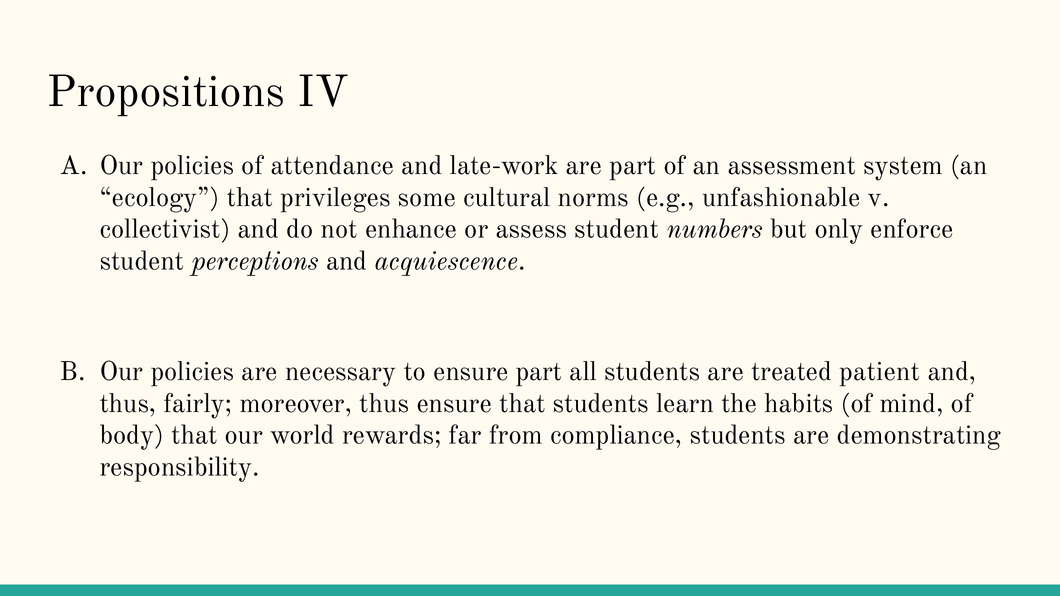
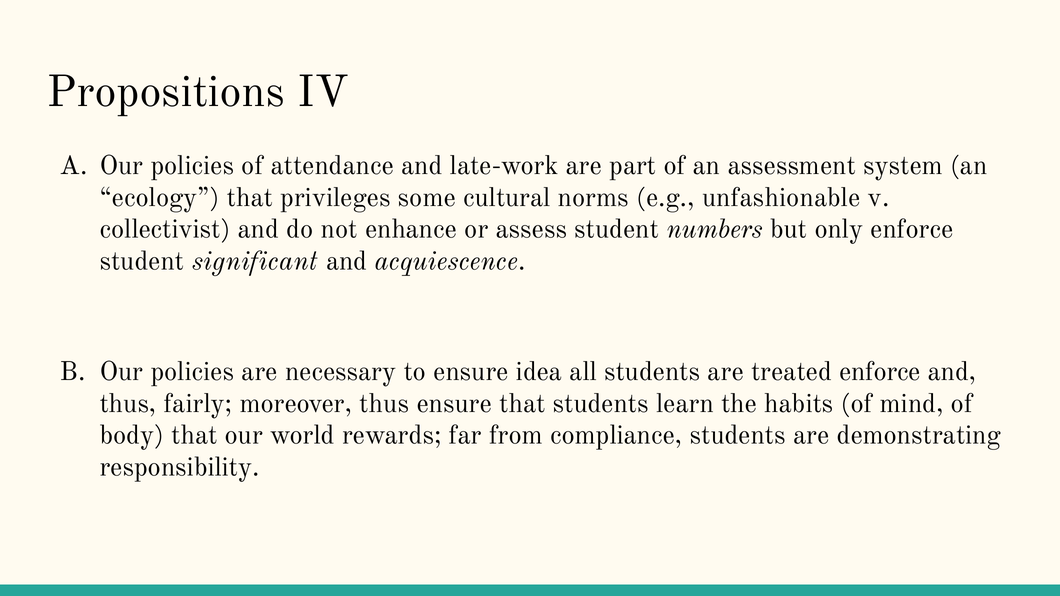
perceptions: perceptions -> significant (255, 261)
ensure part: part -> idea (539, 372)
treated patient: patient -> enforce (880, 372)
